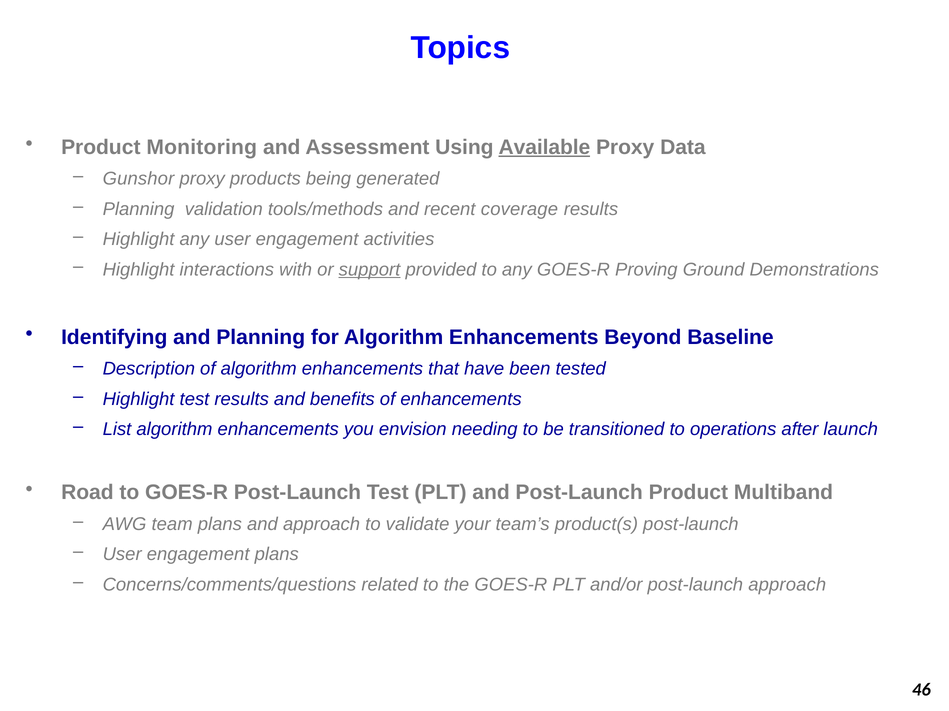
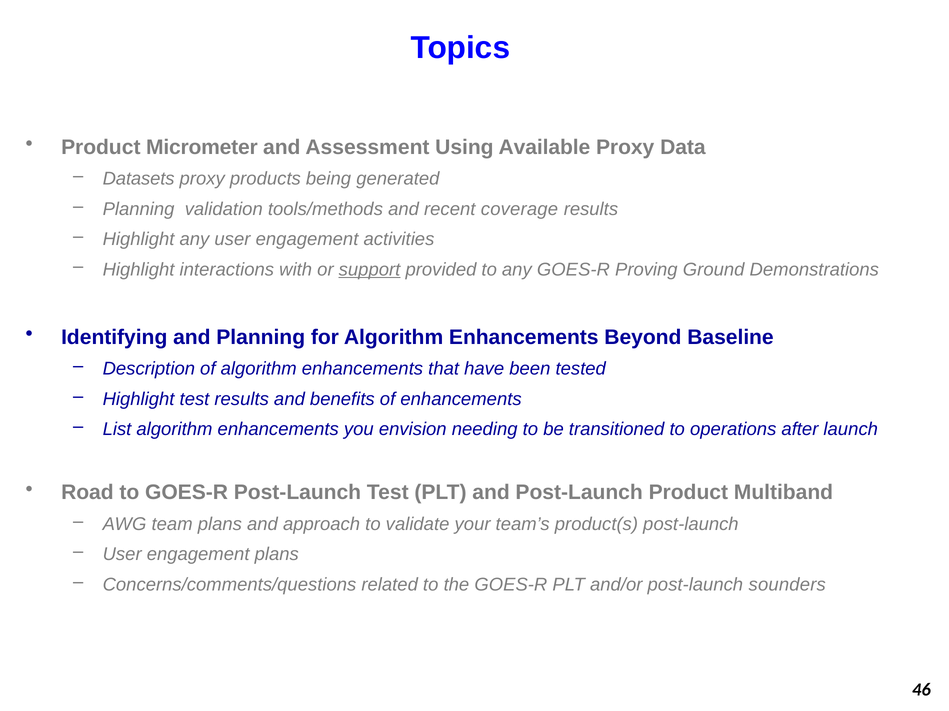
Monitoring: Monitoring -> Micrometer (202, 147)
Available underline: present -> none (544, 147)
Gunshor: Gunshor -> Datasets (139, 179)
post-launch approach: approach -> sounders (787, 585)
